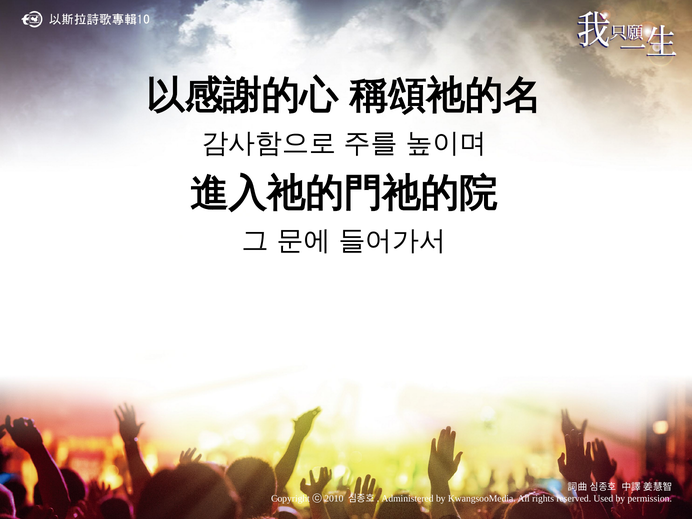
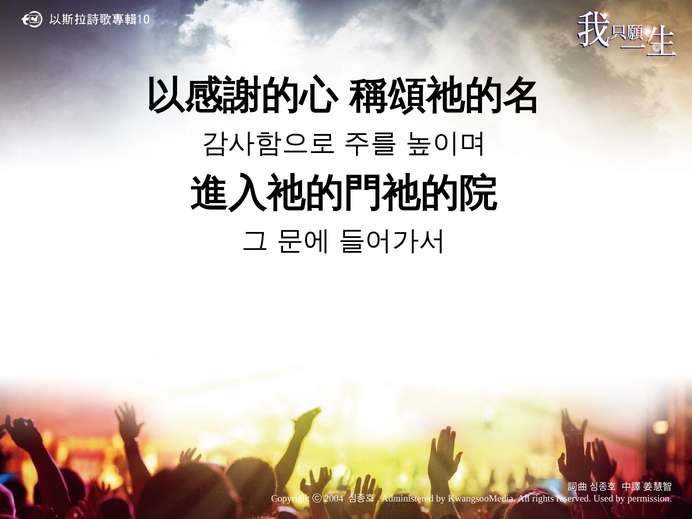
2010: 2010 -> 2004 (334, 499)
